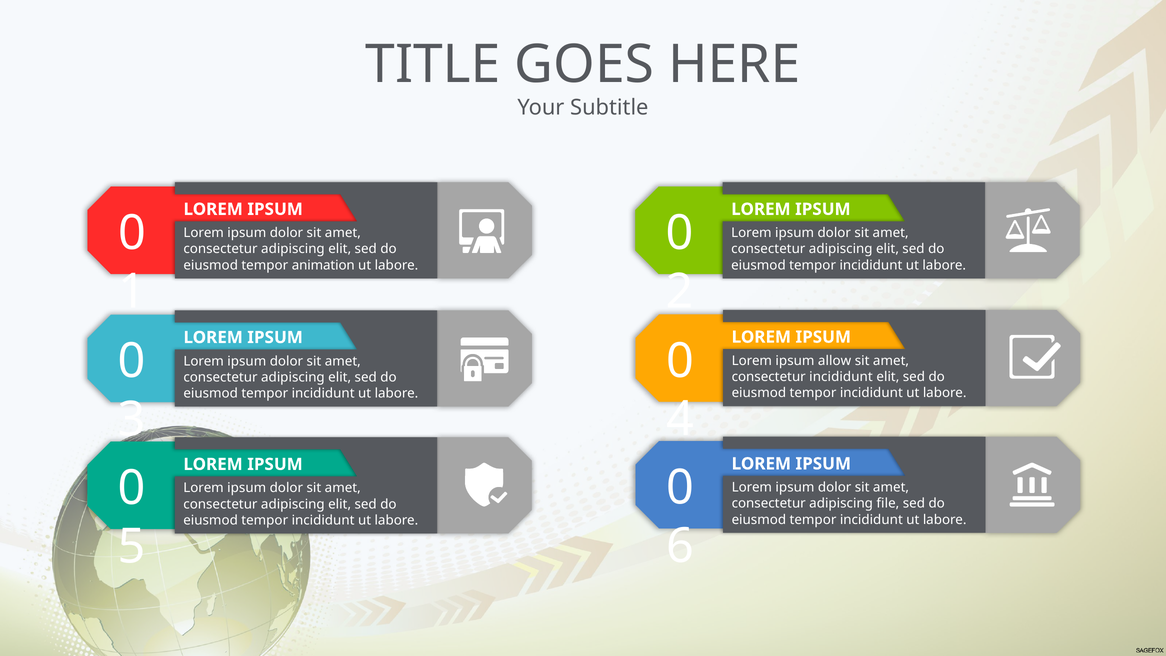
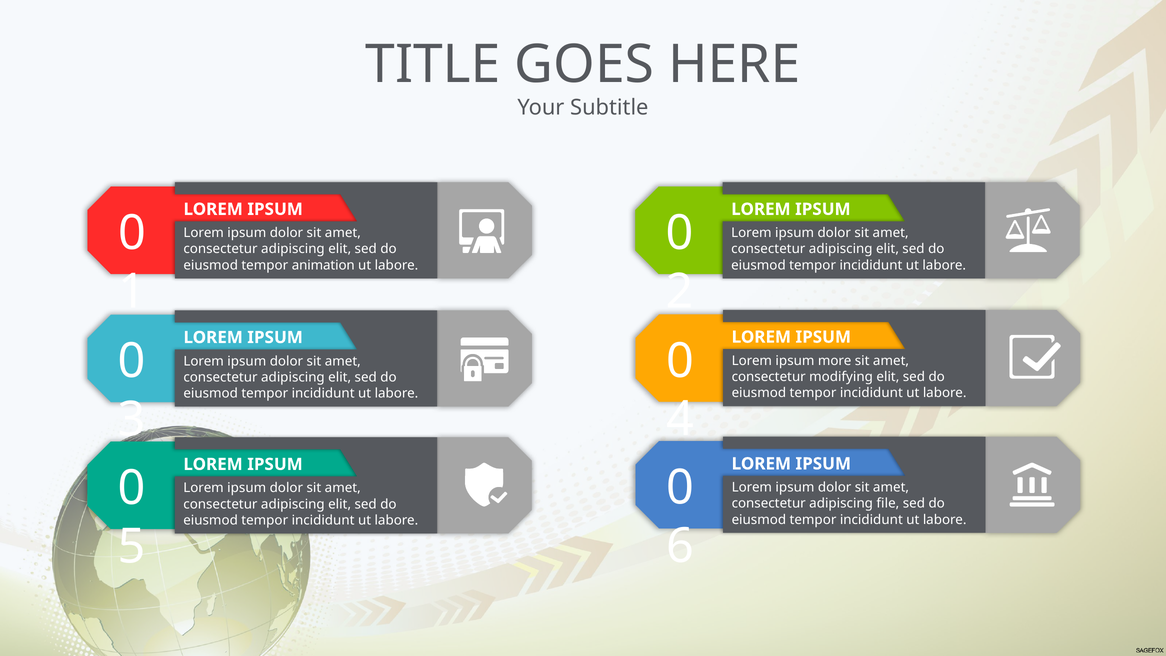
allow: allow -> more (835, 361)
consectetur incididunt: incididunt -> modifying (841, 377)
